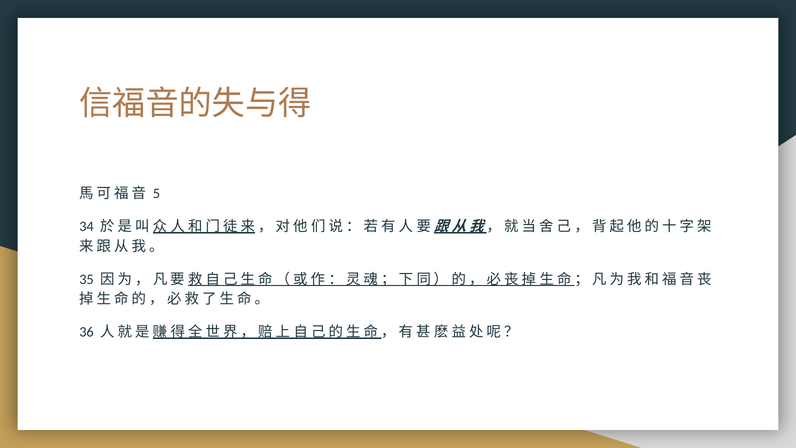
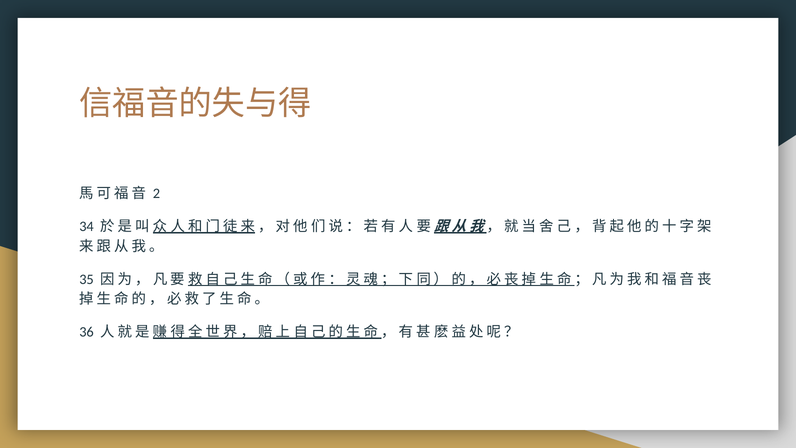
5: 5 -> 2 (156, 193)
